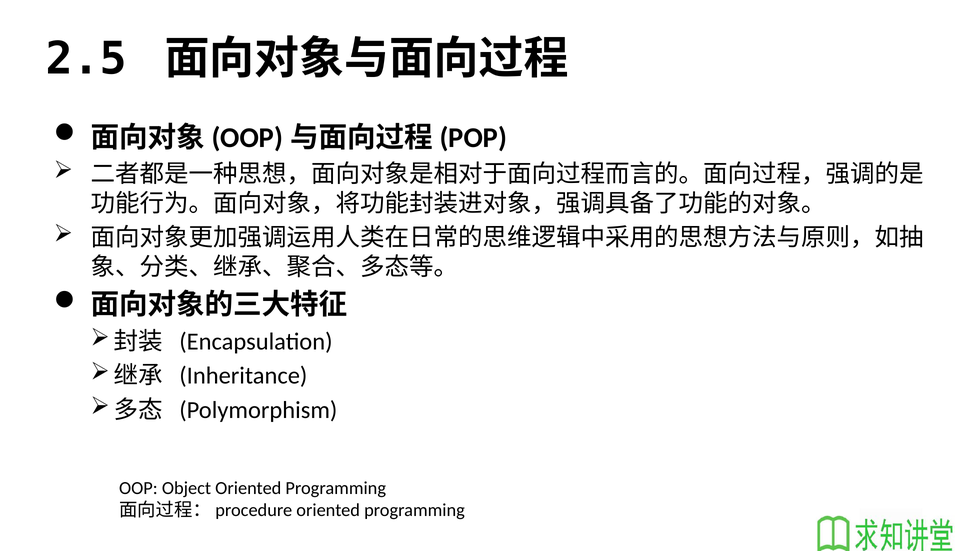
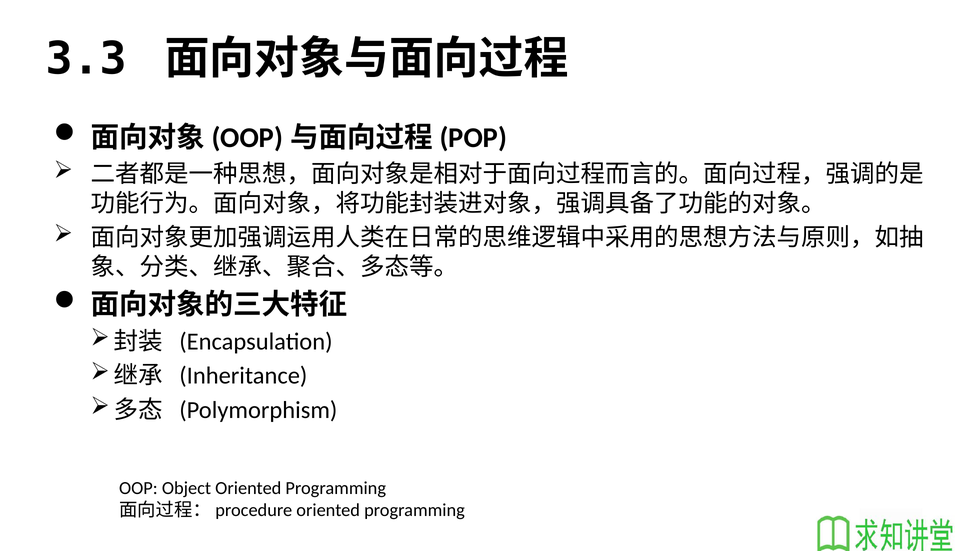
2.5: 2.5 -> 3.3 (86, 59)
